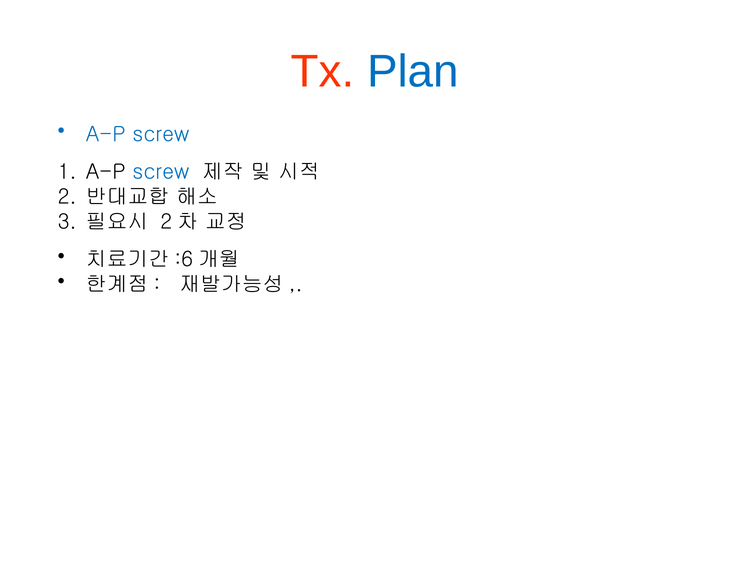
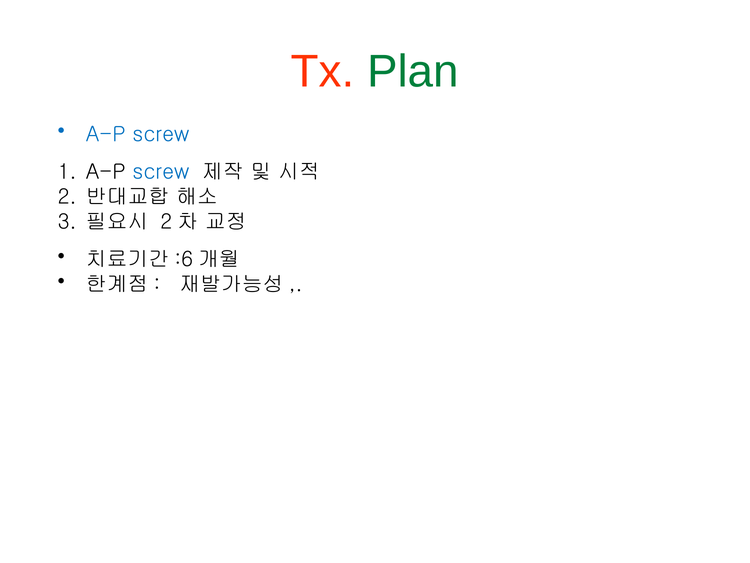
Plan colour: blue -> green (413, 71)
